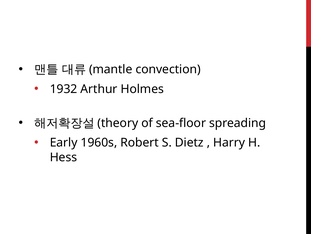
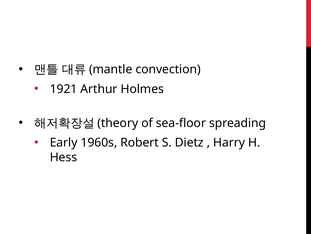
1932: 1932 -> 1921 (64, 89)
